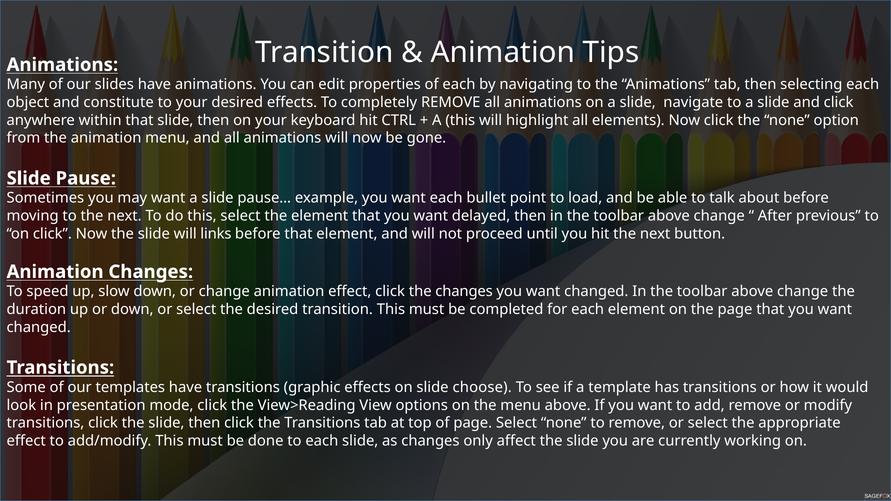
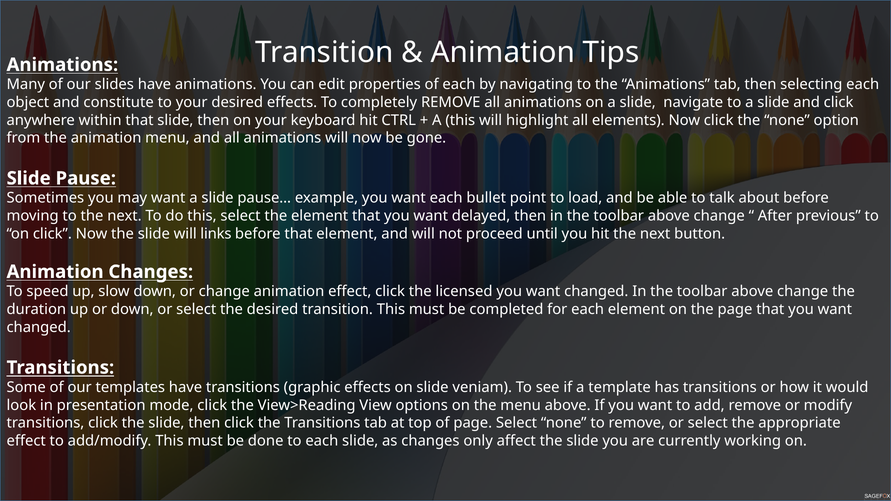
the changes: changes -> licensed (464, 292)
choose: choose -> veniam (482, 387)
